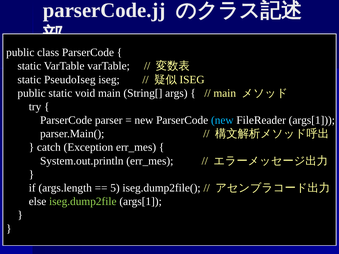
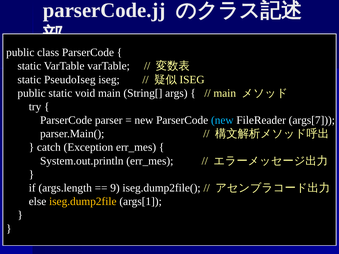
FileReader args[1: args[1 -> args[7 (312, 120)
5: 5 -> 9 (115, 188)
iseg.dump2file colour: light green -> yellow (83, 202)
